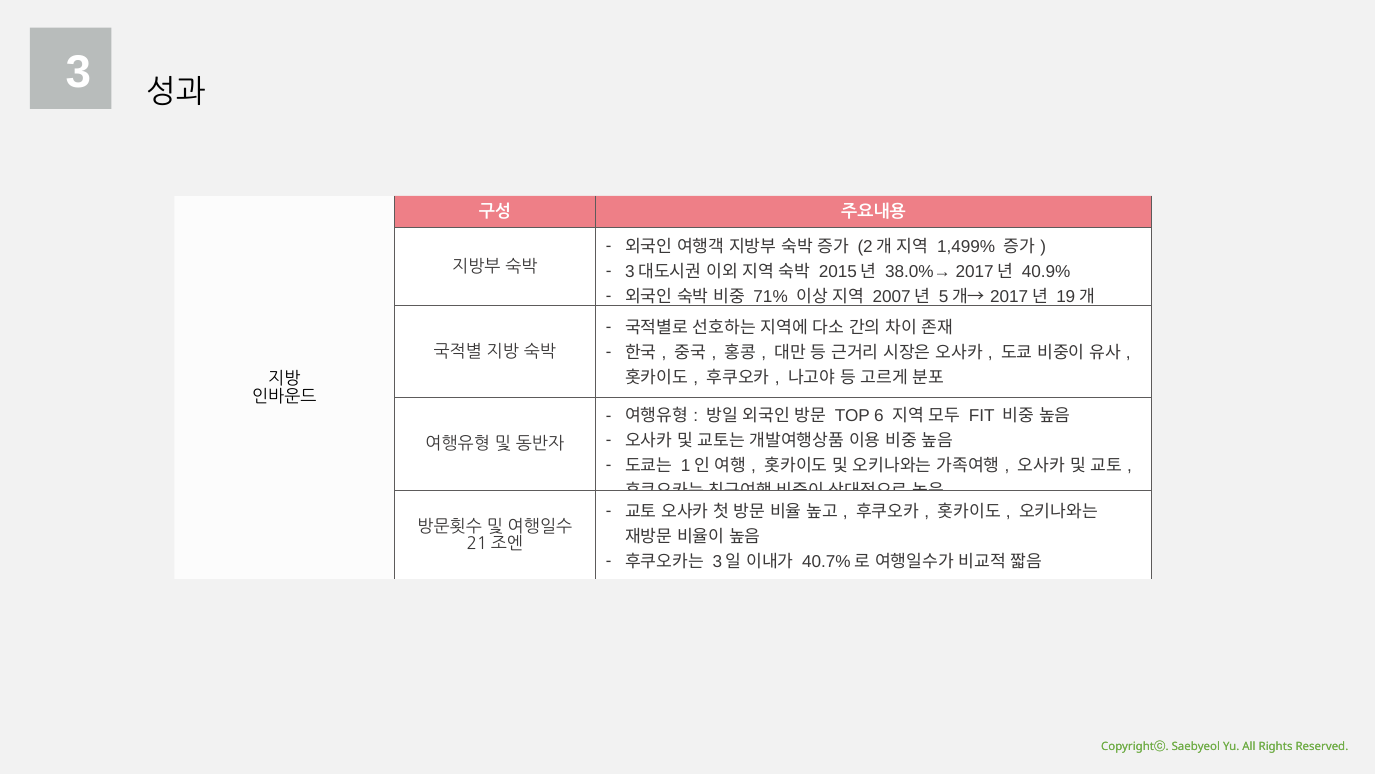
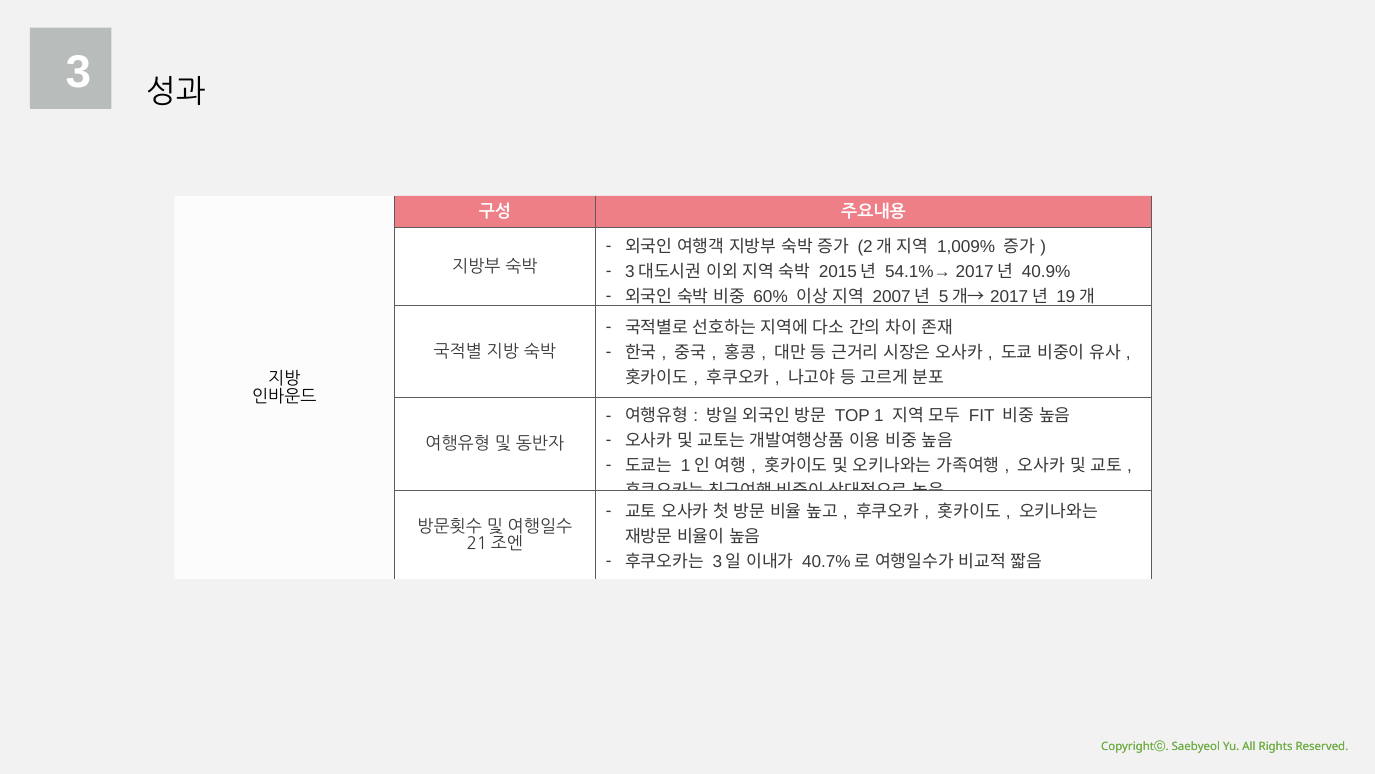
1,499%: 1,499% -> 1,009% (966, 247)
38.0%→: 38.0%→ -> 54.1%→ (918, 272)
71%: 71% -> 60% (771, 297)
6: 6 -> 1 (879, 416)
